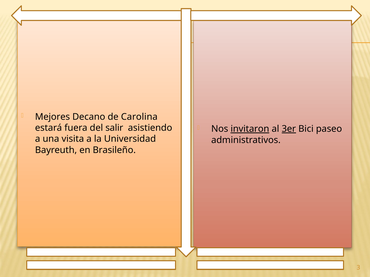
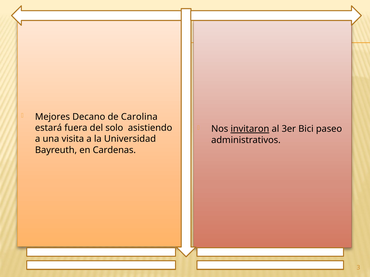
salir: salir -> solo (114, 128)
3er underline: present -> none (289, 129)
Brasileño: Brasileño -> Cardenas (114, 150)
